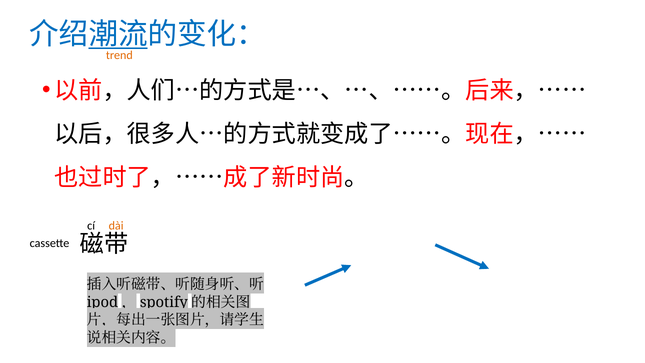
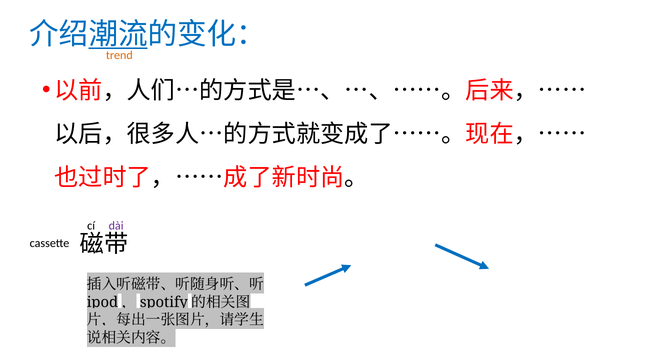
dài colour: orange -> purple (116, 226)
